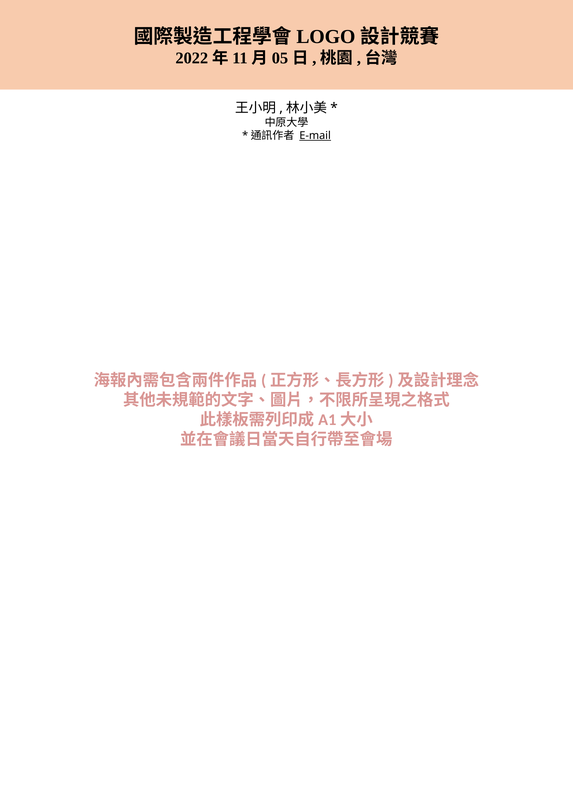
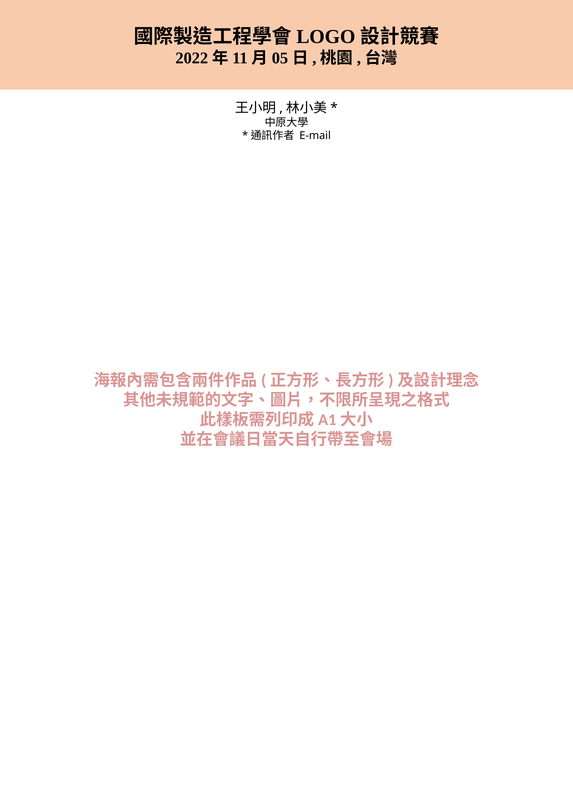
E-mail underline: present -> none (315, 136)
